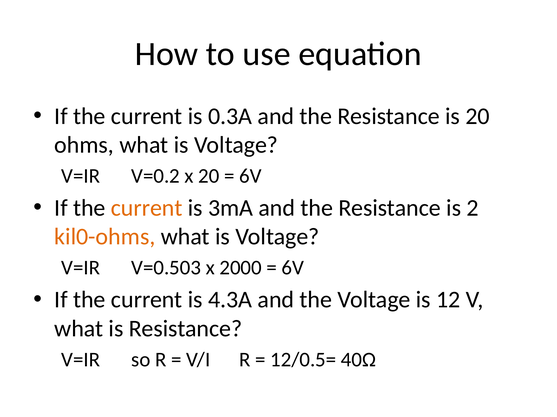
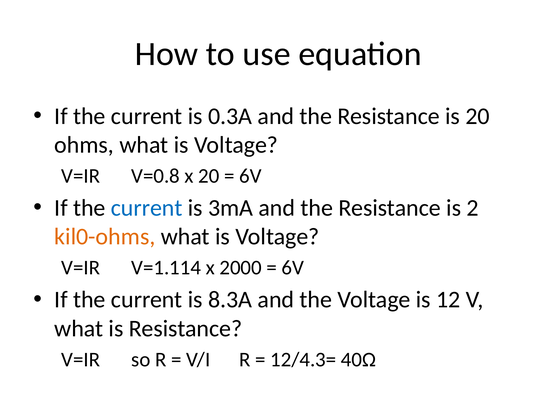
V=0.2: V=0.2 -> V=0.8 (156, 176)
current colour: orange -> blue (147, 208)
V=0.503: V=0.503 -> V=1.114 (166, 268)
4.3A: 4.3A -> 8.3A (230, 300)
12/0.5=: 12/0.5= -> 12/4.3= (303, 360)
